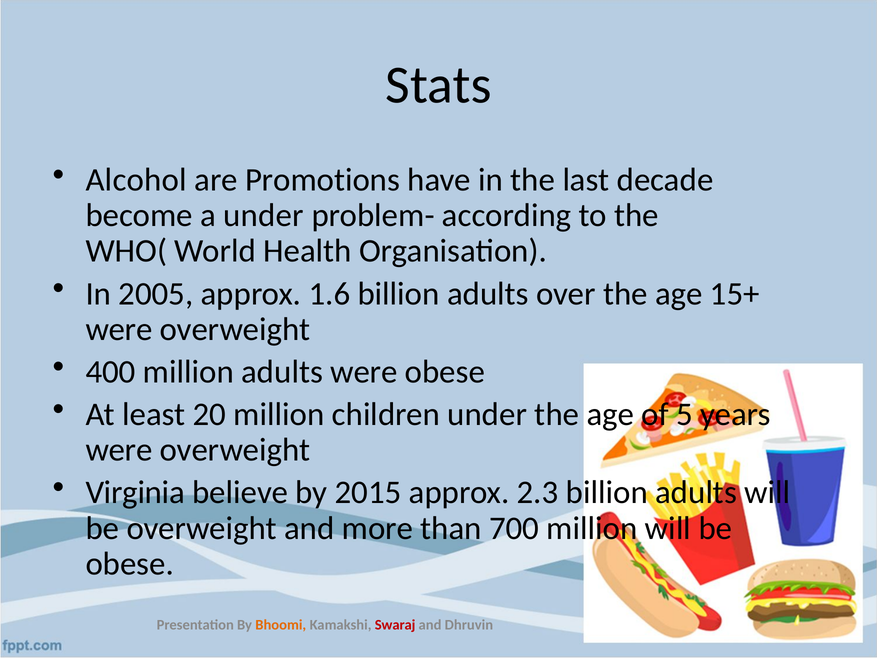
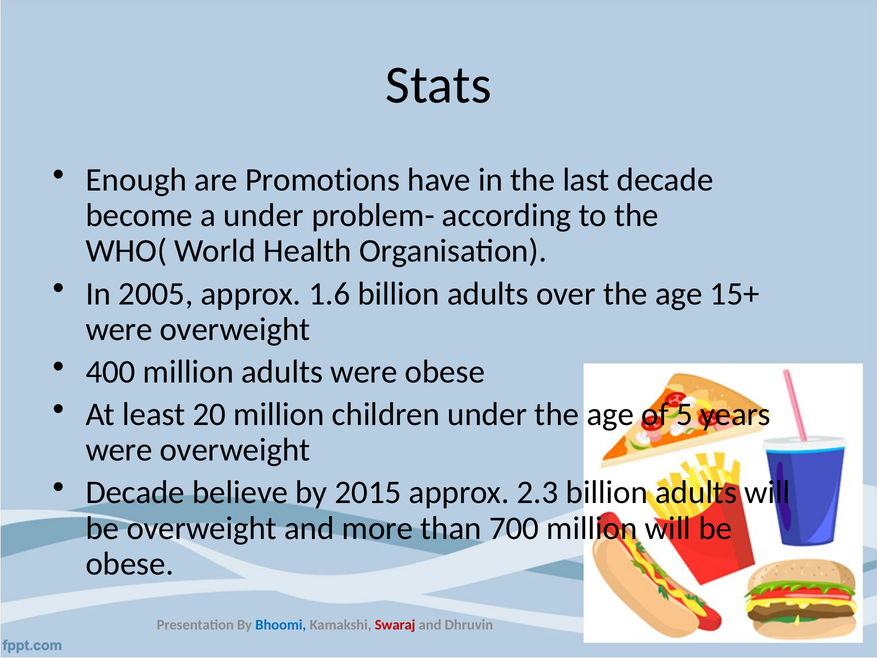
Alcohol: Alcohol -> Enough (136, 180)
Virginia: Virginia -> Decade (135, 492)
Bhoomi colour: orange -> blue (281, 625)
